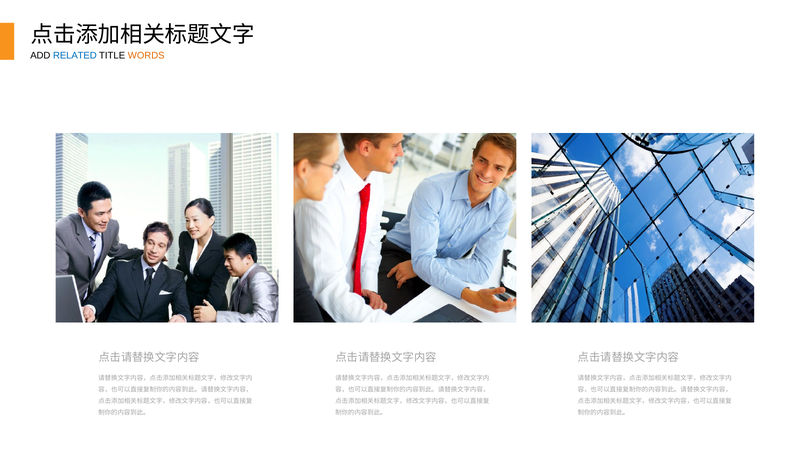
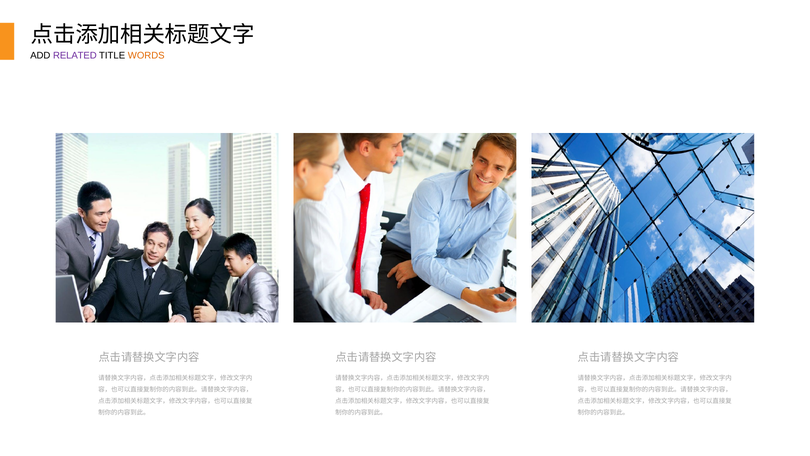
RELATED colour: blue -> purple (75, 56)
